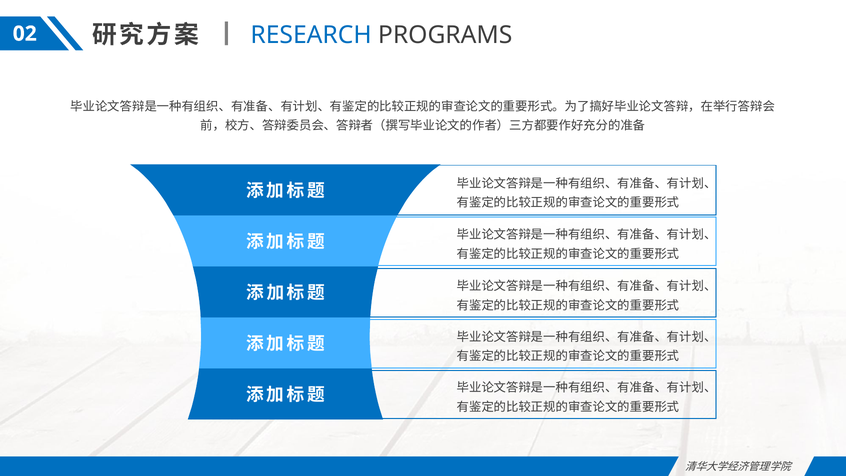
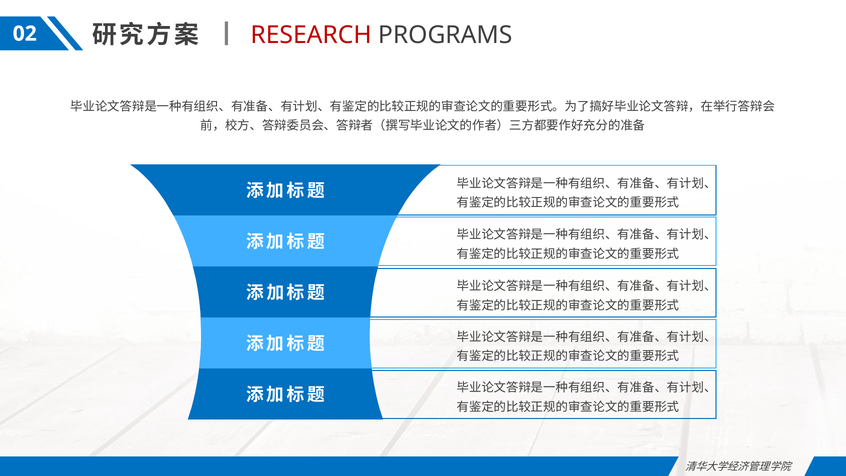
RESEARCH colour: blue -> red (311, 35)
